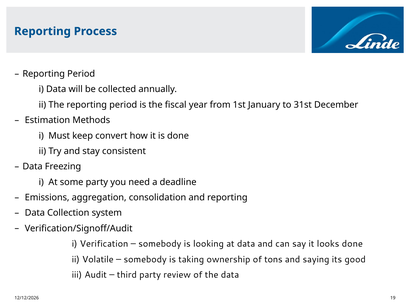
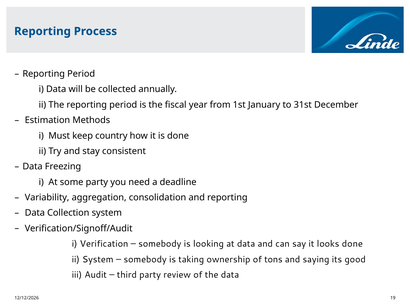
convert: convert -> country (111, 135)
Emissions: Emissions -> Variability (47, 197)
ii Volatile: Volatile -> System (98, 259)
